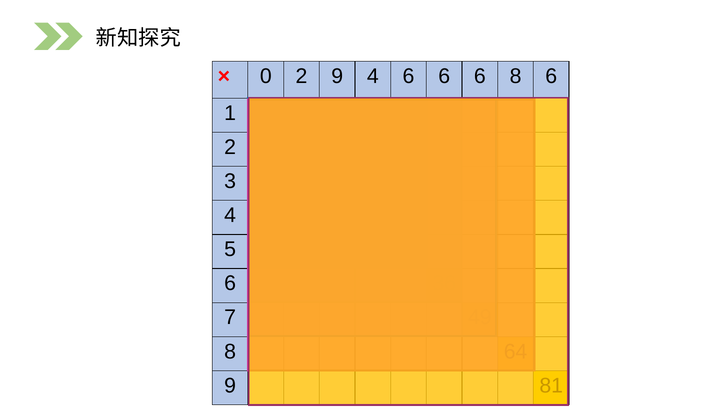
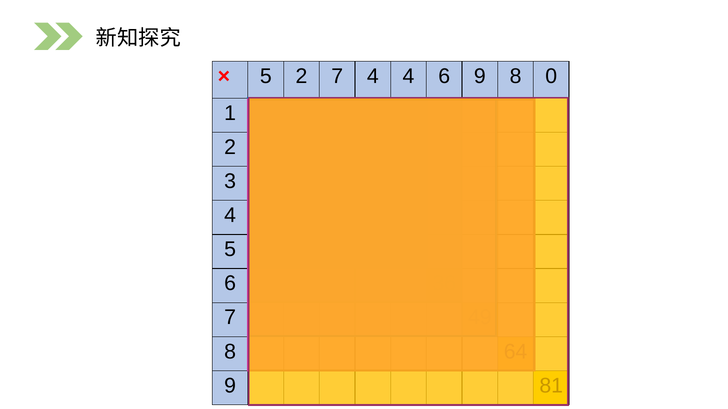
0: 0 -> 5 (266, 76)
2 9: 9 -> 7 (337, 76)
4 6: 6 -> 4 (409, 76)
6: 6 -> 9 (480, 76)
8 6: 6 -> 0 (551, 76)
